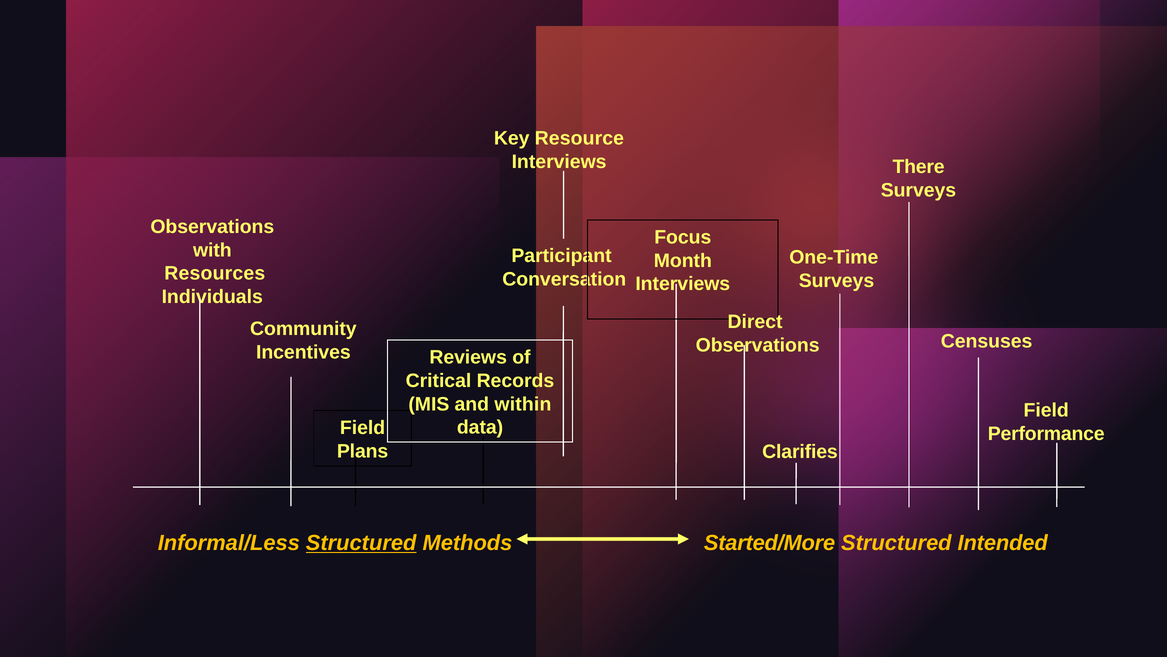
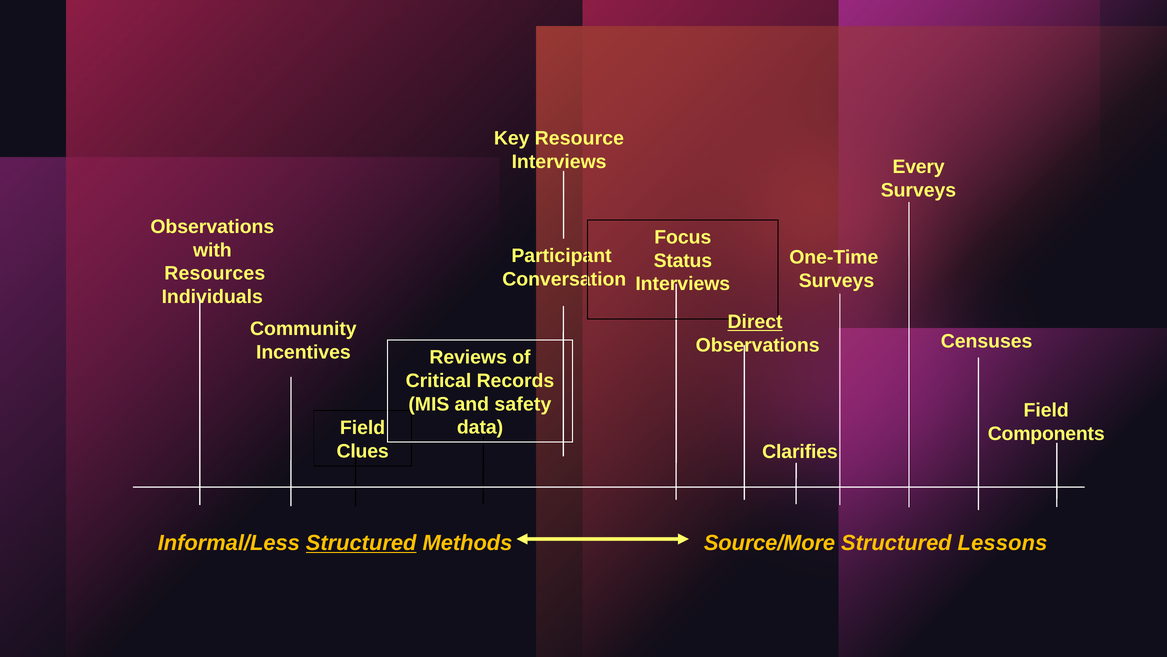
There: There -> Every (919, 167)
Month: Month -> Status (683, 260)
Direct underline: none -> present (755, 322)
within: within -> safety (523, 404)
Performance: Performance -> Components (1046, 433)
Plans: Plans -> Clues (363, 451)
Started/More: Started/More -> Source/More (770, 543)
Intended: Intended -> Lessons (1003, 543)
